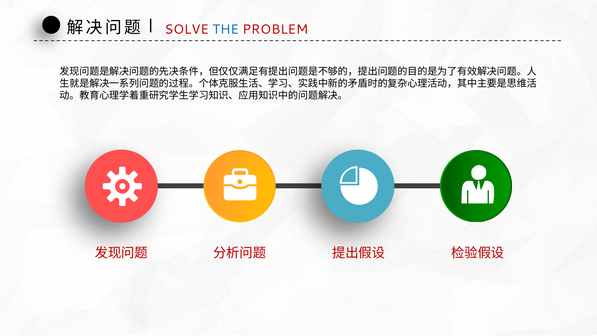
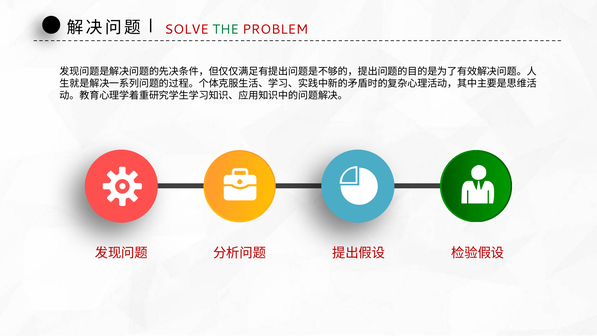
THE colour: blue -> green (226, 29)
